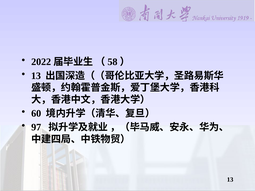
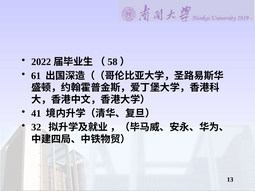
13: 13 -> 61 (36, 76)
60: 60 -> 41 (36, 114)
97: 97 -> 32 (36, 127)
